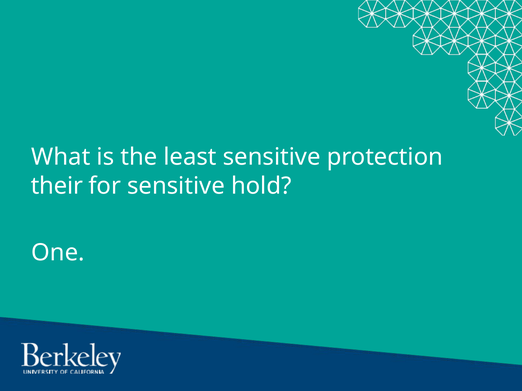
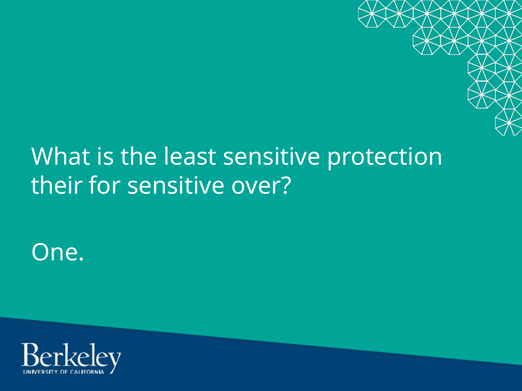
hold: hold -> over (261, 186)
